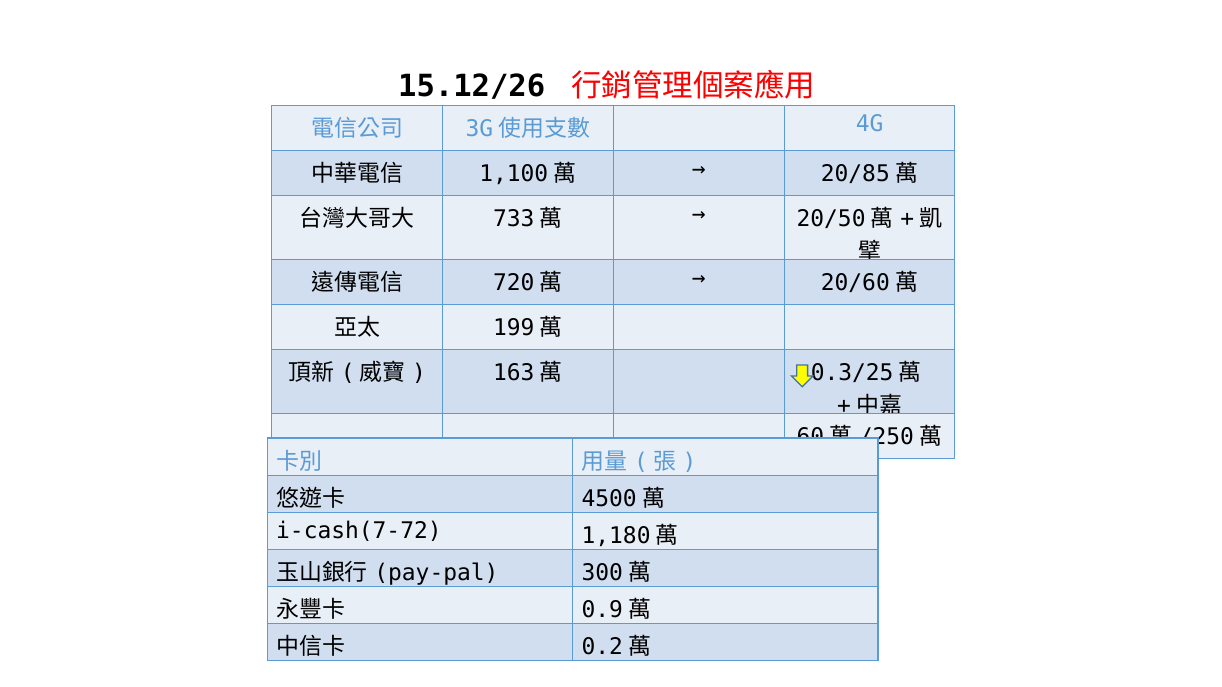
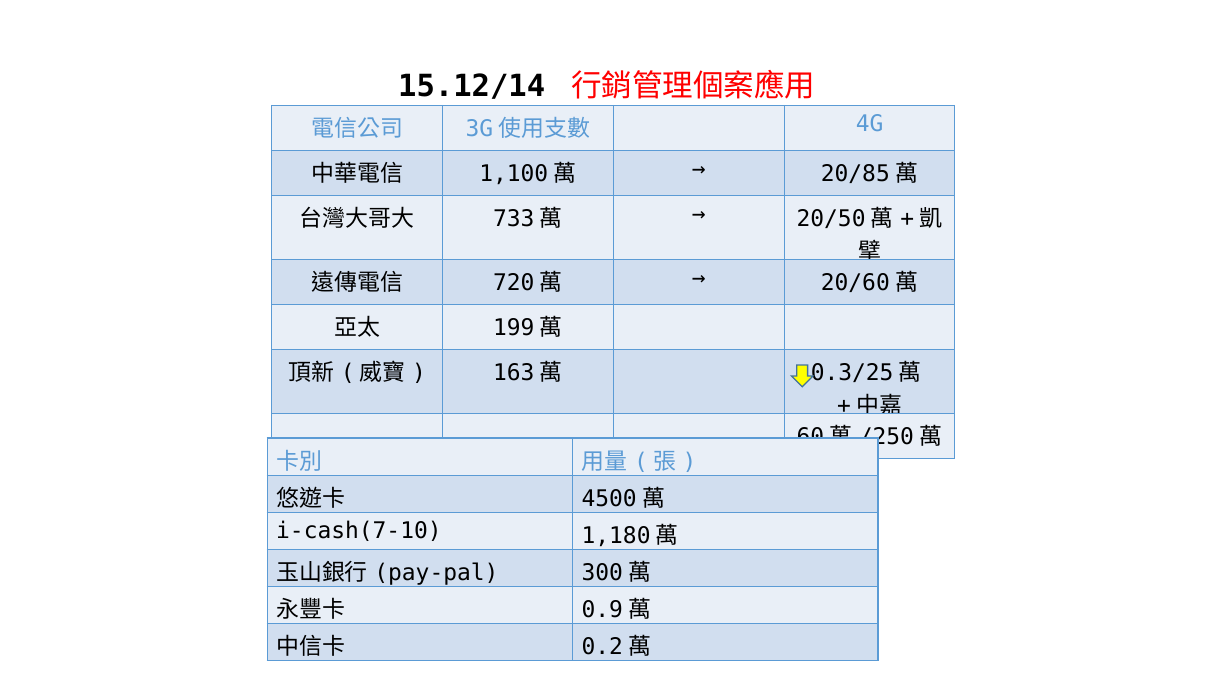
15.12/26: 15.12/26 -> 15.12/14 (472, 86)
i-cash(7-72: i-cash(7-72 -> i-cash(7-10 (359, 531)
